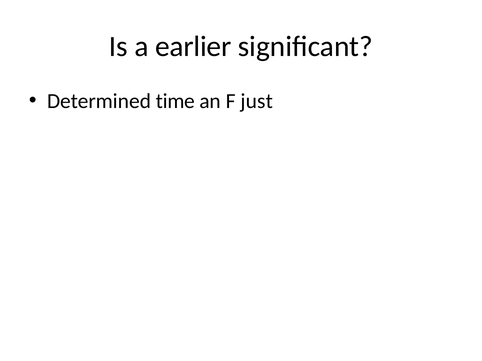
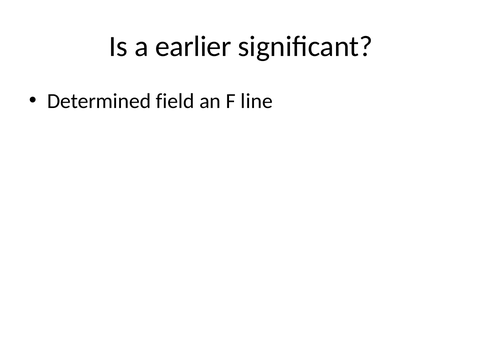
time: time -> field (175, 101)
just: just -> line (257, 101)
